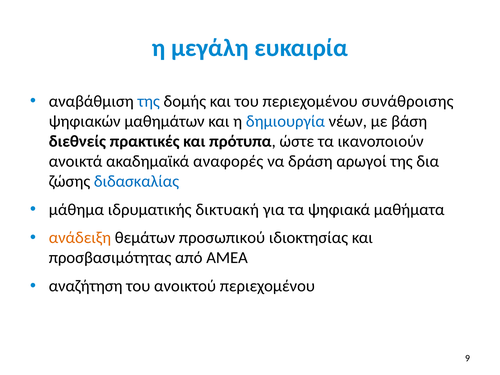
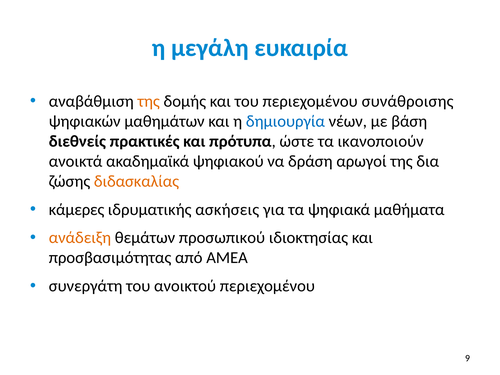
της colour: blue -> orange (149, 101)
αναφορές: αναφορές -> ψηφιακού (228, 161)
διδασκαλίας colour: blue -> orange (136, 181)
μάθημα: μάθημα -> κάμερες (76, 209)
δικτυακή: δικτυακή -> ασκήσεις (227, 209)
αναζήτηση: αναζήτηση -> συνεργάτη (86, 286)
